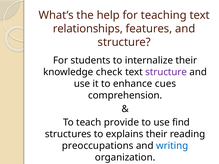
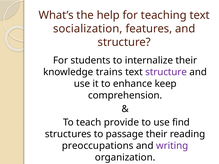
relationships: relationships -> socialization (88, 29)
check: check -> trains (109, 72)
cues: cues -> keep (166, 84)
explains: explains -> passage (125, 134)
writing colour: blue -> purple (172, 146)
